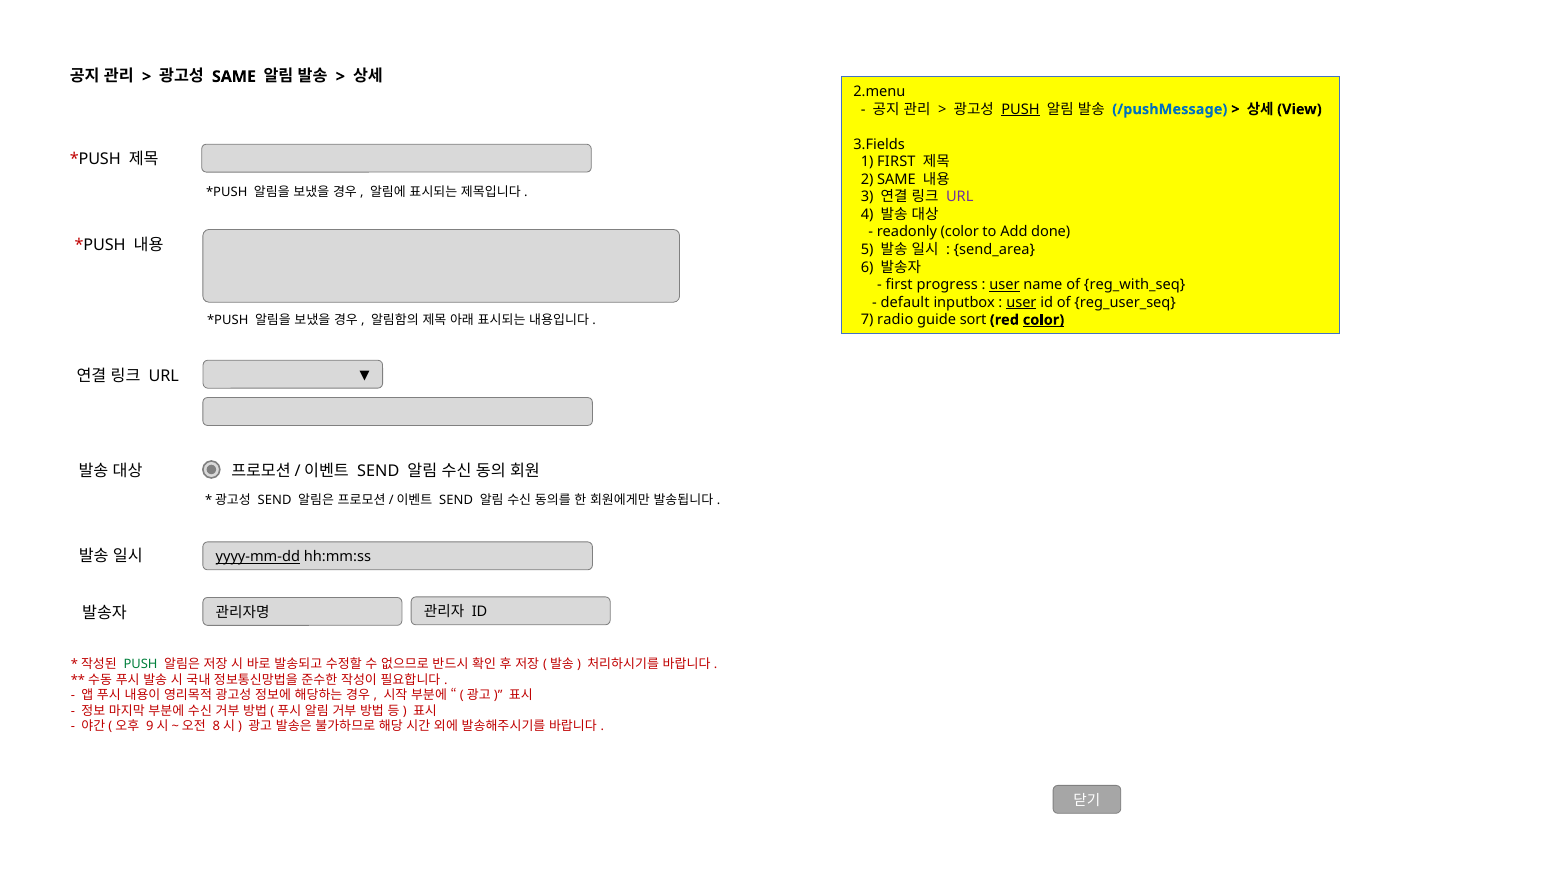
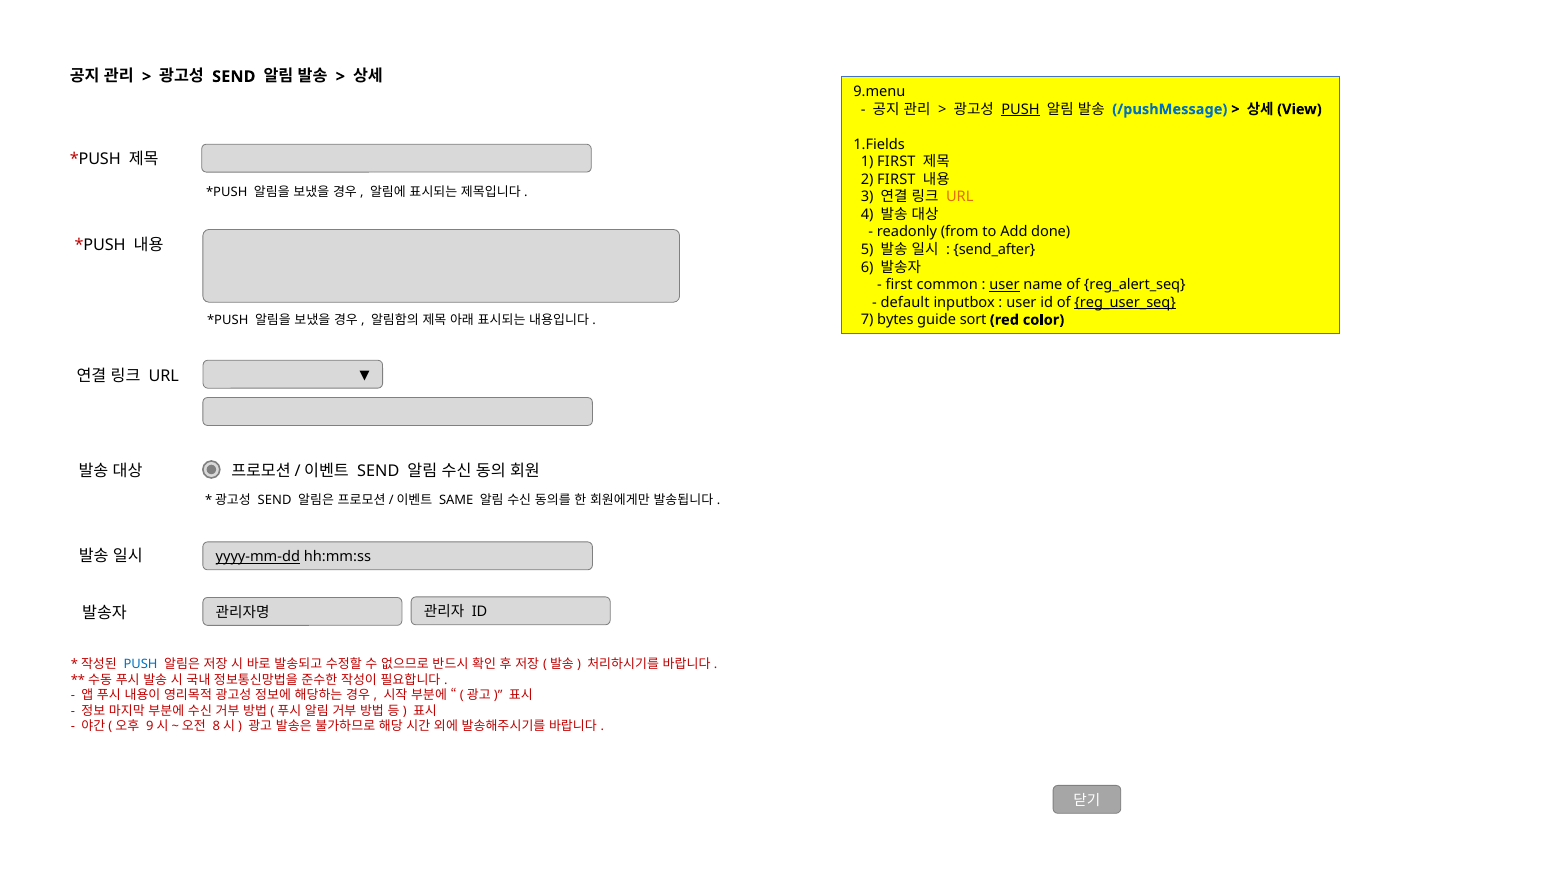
SAME: SAME -> SEND (234, 77)
2.menu: 2.menu -> 9.menu (879, 92)
3.Fields: 3.Fields -> 1.Fields (879, 144)
2 SAME: SAME -> FIRST (896, 180)
URL colour: purple -> orange (960, 197)
readonly color: color -> from (960, 232)
send_area: send_area -> send_after (994, 250)
progress: progress -> common (947, 285)
reg_with_seq: reg_with_seq -> reg_alert_seq (1135, 285)
user underline: present -> none (1021, 302)
reg_user_seq underline: none -> present (1125, 302)
radio: radio -> bytes (895, 320)
color underline: present -> none (1043, 320)
SEND: SEND -> SAME (456, 501)
PUSH colour: green -> blue (141, 664)
